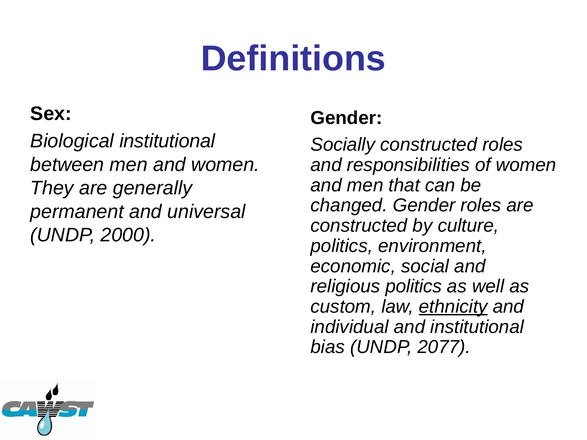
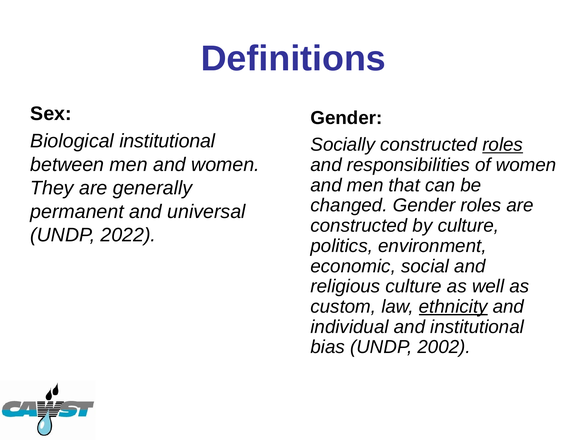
roles underline: none -> present (503, 145)
2000: 2000 -> 2022 (128, 235)
religious politics: politics -> culture (414, 287)
2077: 2077 -> 2002 (444, 347)
